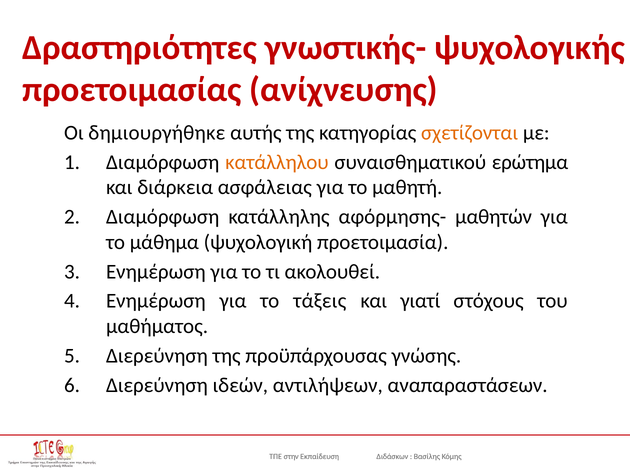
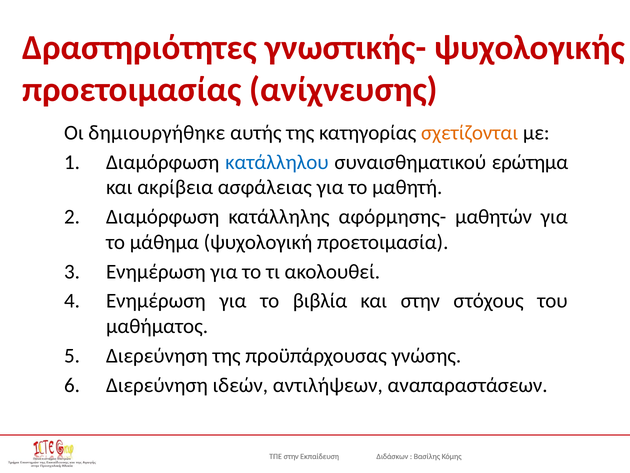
κατάλληλου colour: orange -> blue (277, 162)
διάρκεια: διάρκεια -> ακρίβεια (175, 187)
τάξεις: τάξεις -> βιβλία (320, 301)
και γιατί: γιατί -> στην (420, 301)
